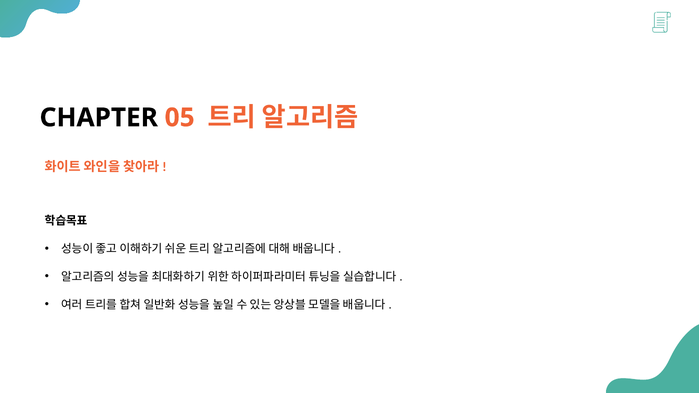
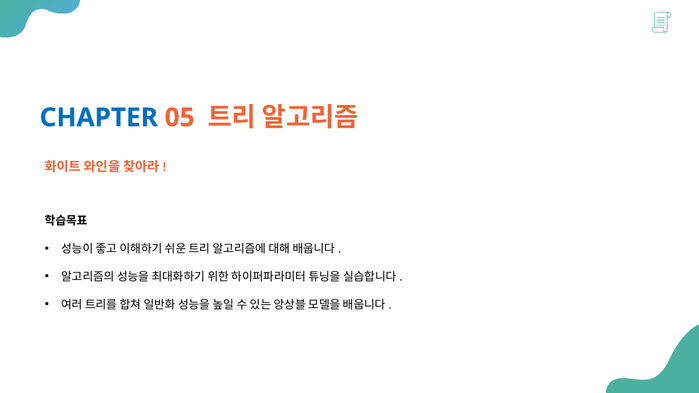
CHAPTER colour: black -> blue (99, 118)
